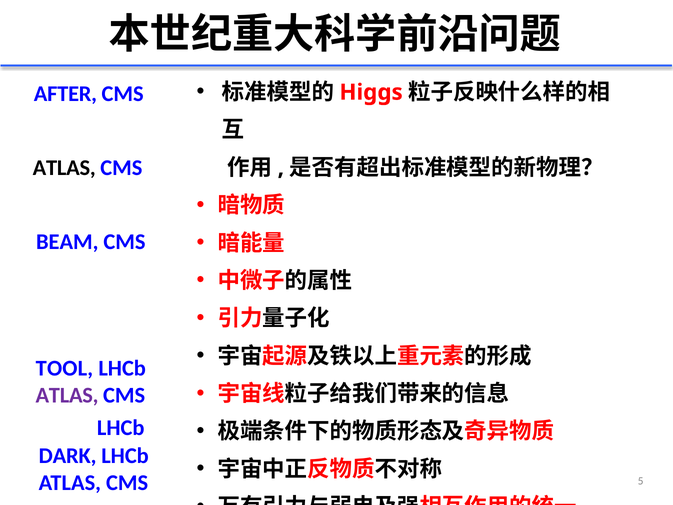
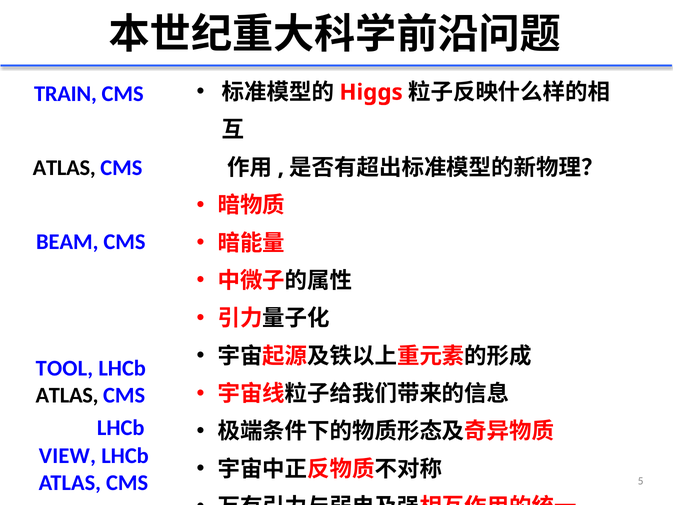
AFTER: AFTER -> TRAIN (65, 94)
ATLAS colour: purple -> black (67, 395)
DARK: DARK -> VIEW (67, 456)
